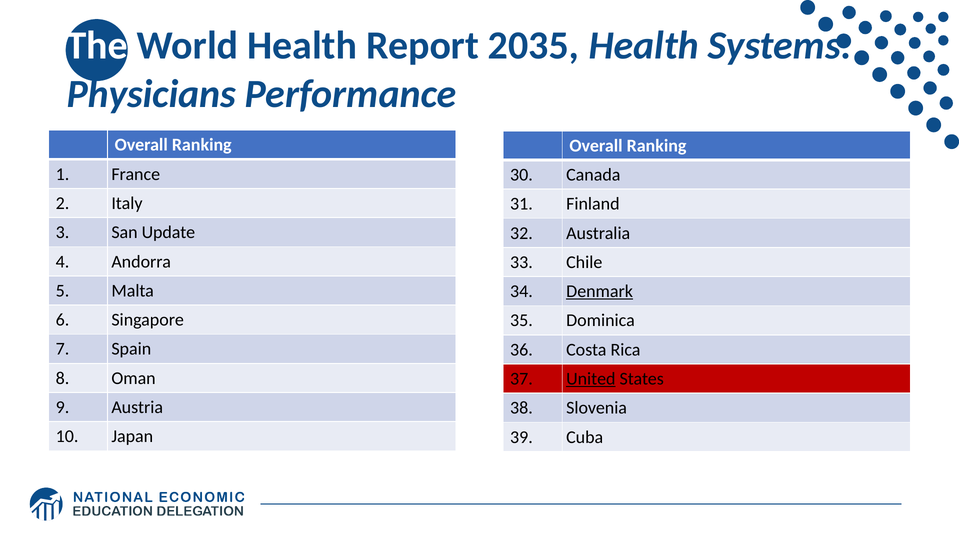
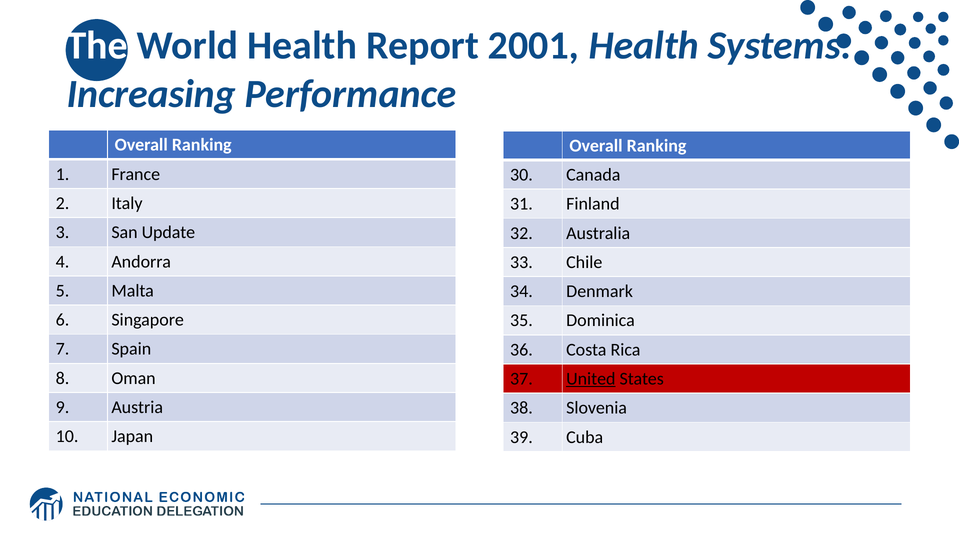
2035: 2035 -> 2001 (534, 45)
Physicians: Physicians -> Increasing (151, 94)
Denmark underline: present -> none (600, 292)
